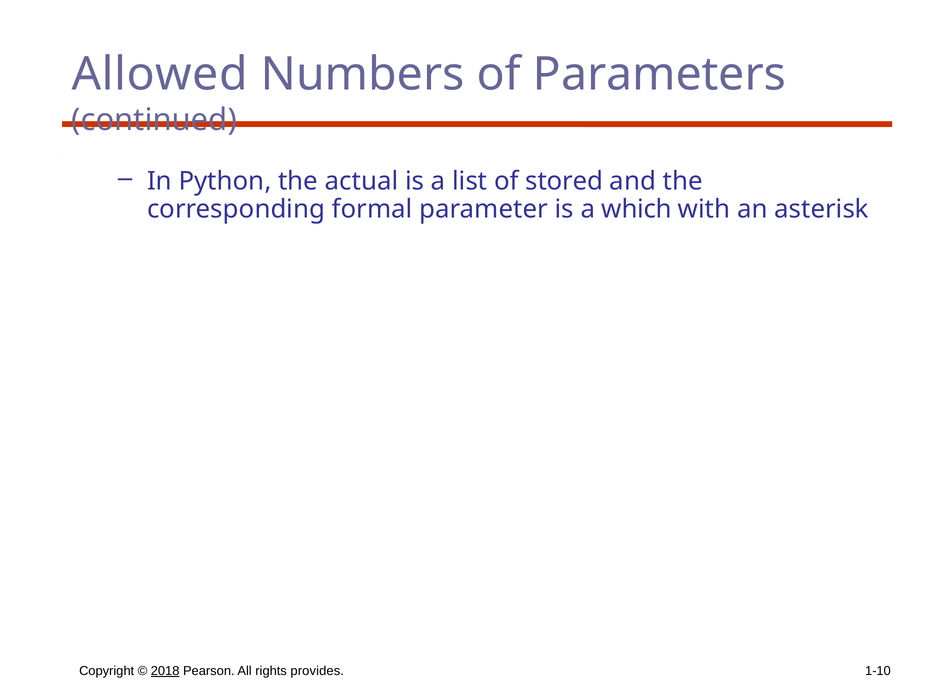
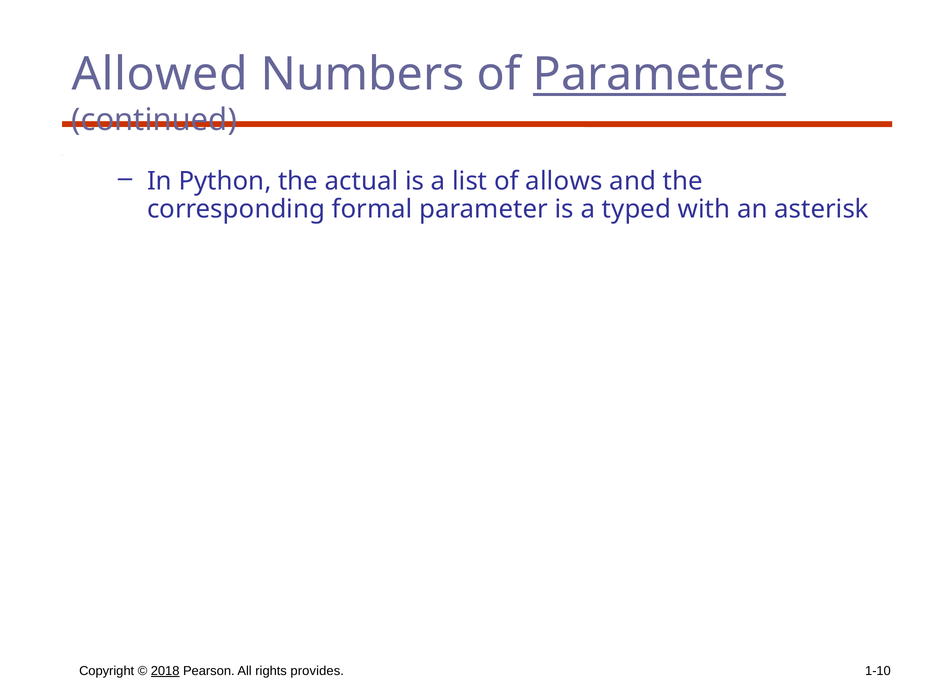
Parameters underline: none -> present (659, 75)
stored: stored -> allows (564, 181)
which: which -> typed (636, 209)
